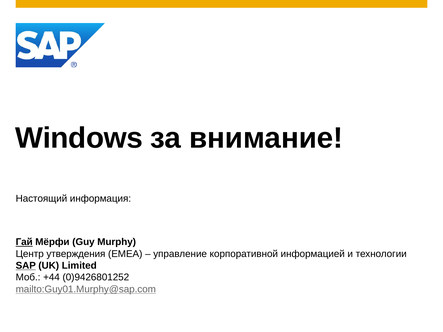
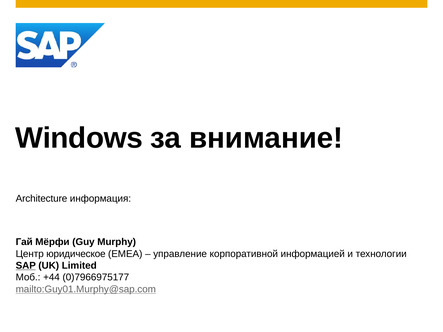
Настоящий: Настоящий -> Architecture (41, 199)
Гай underline: present -> none (24, 242)
утверждения: утверждения -> юридическое (76, 254)
0)9426801252: 0)9426801252 -> 0)7966975177 (96, 278)
